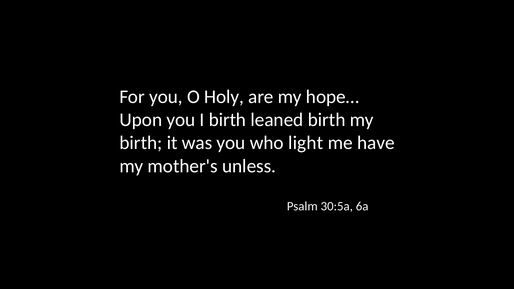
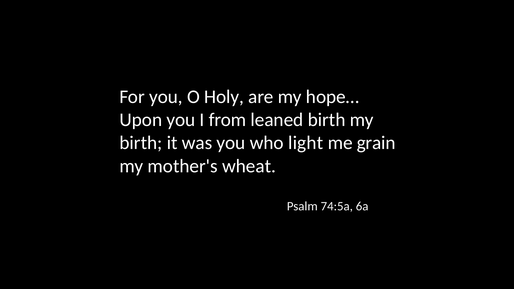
I birth: birth -> from (228, 120)
have: have -> grain (376, 143)
unless: unless -> wheat (249, 166)
30:5a: 30:5a -> 74:5a (337, 206)
